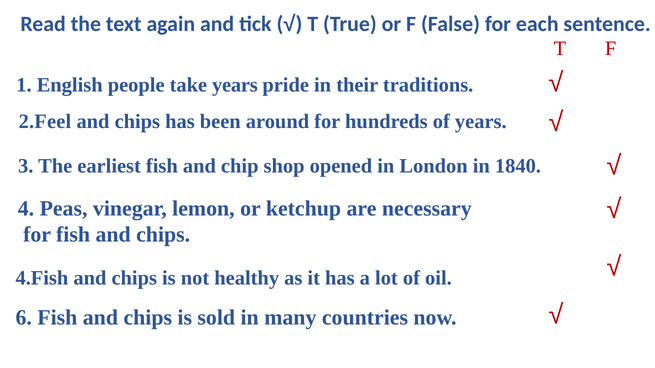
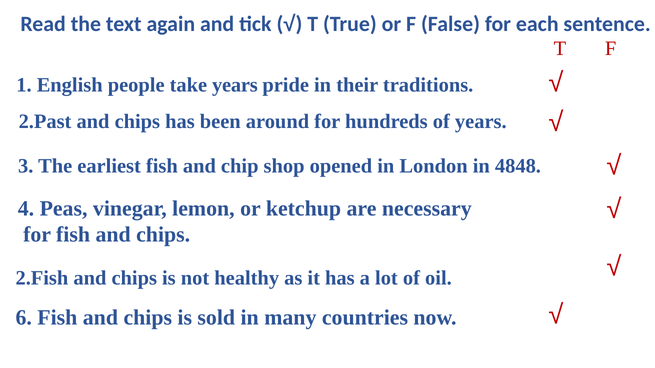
2.Feel: 2.Feel -> 2.Past (45, 122)
1840: 1840 -> 4848 (518, 166)
4.Fish: 4.Fish -> 2.Fish (42, 278)
